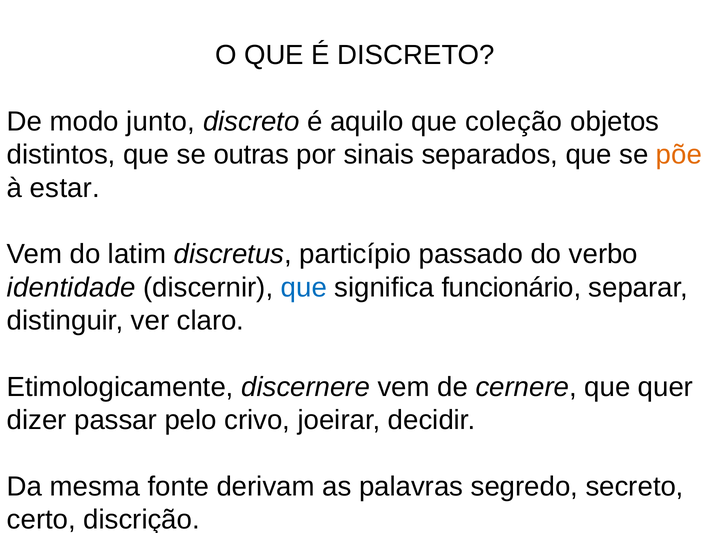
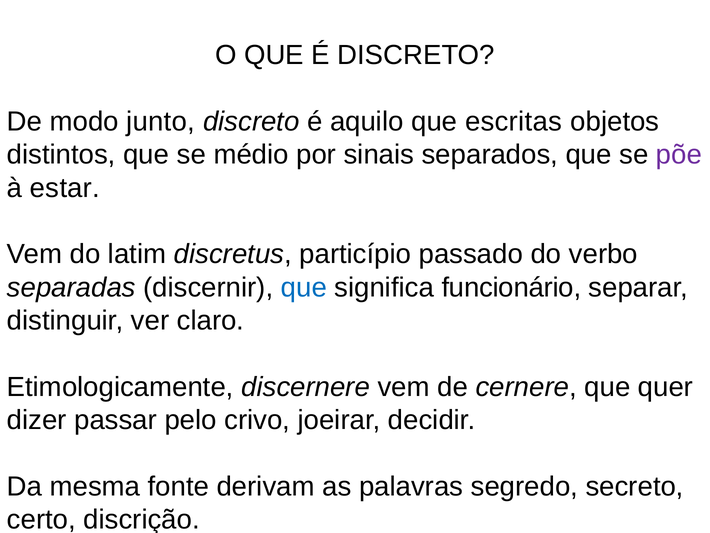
coleção: coleção -> escritas (514, 121)
outras: outras -> médio (251, 155)
põe colour: orange -> purple (679, 155)
identidade: identidade -> separadas (71, 287)
